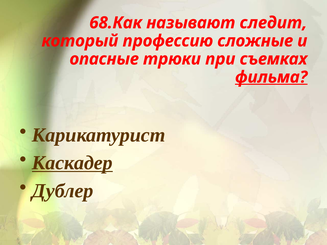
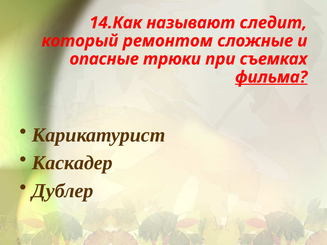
68.Как: 68.Как -> 14.Как (116, 23)
профессию: профессию -> ремонтом (168, 41)
Каскадер underline: present -> none (72, 163)
